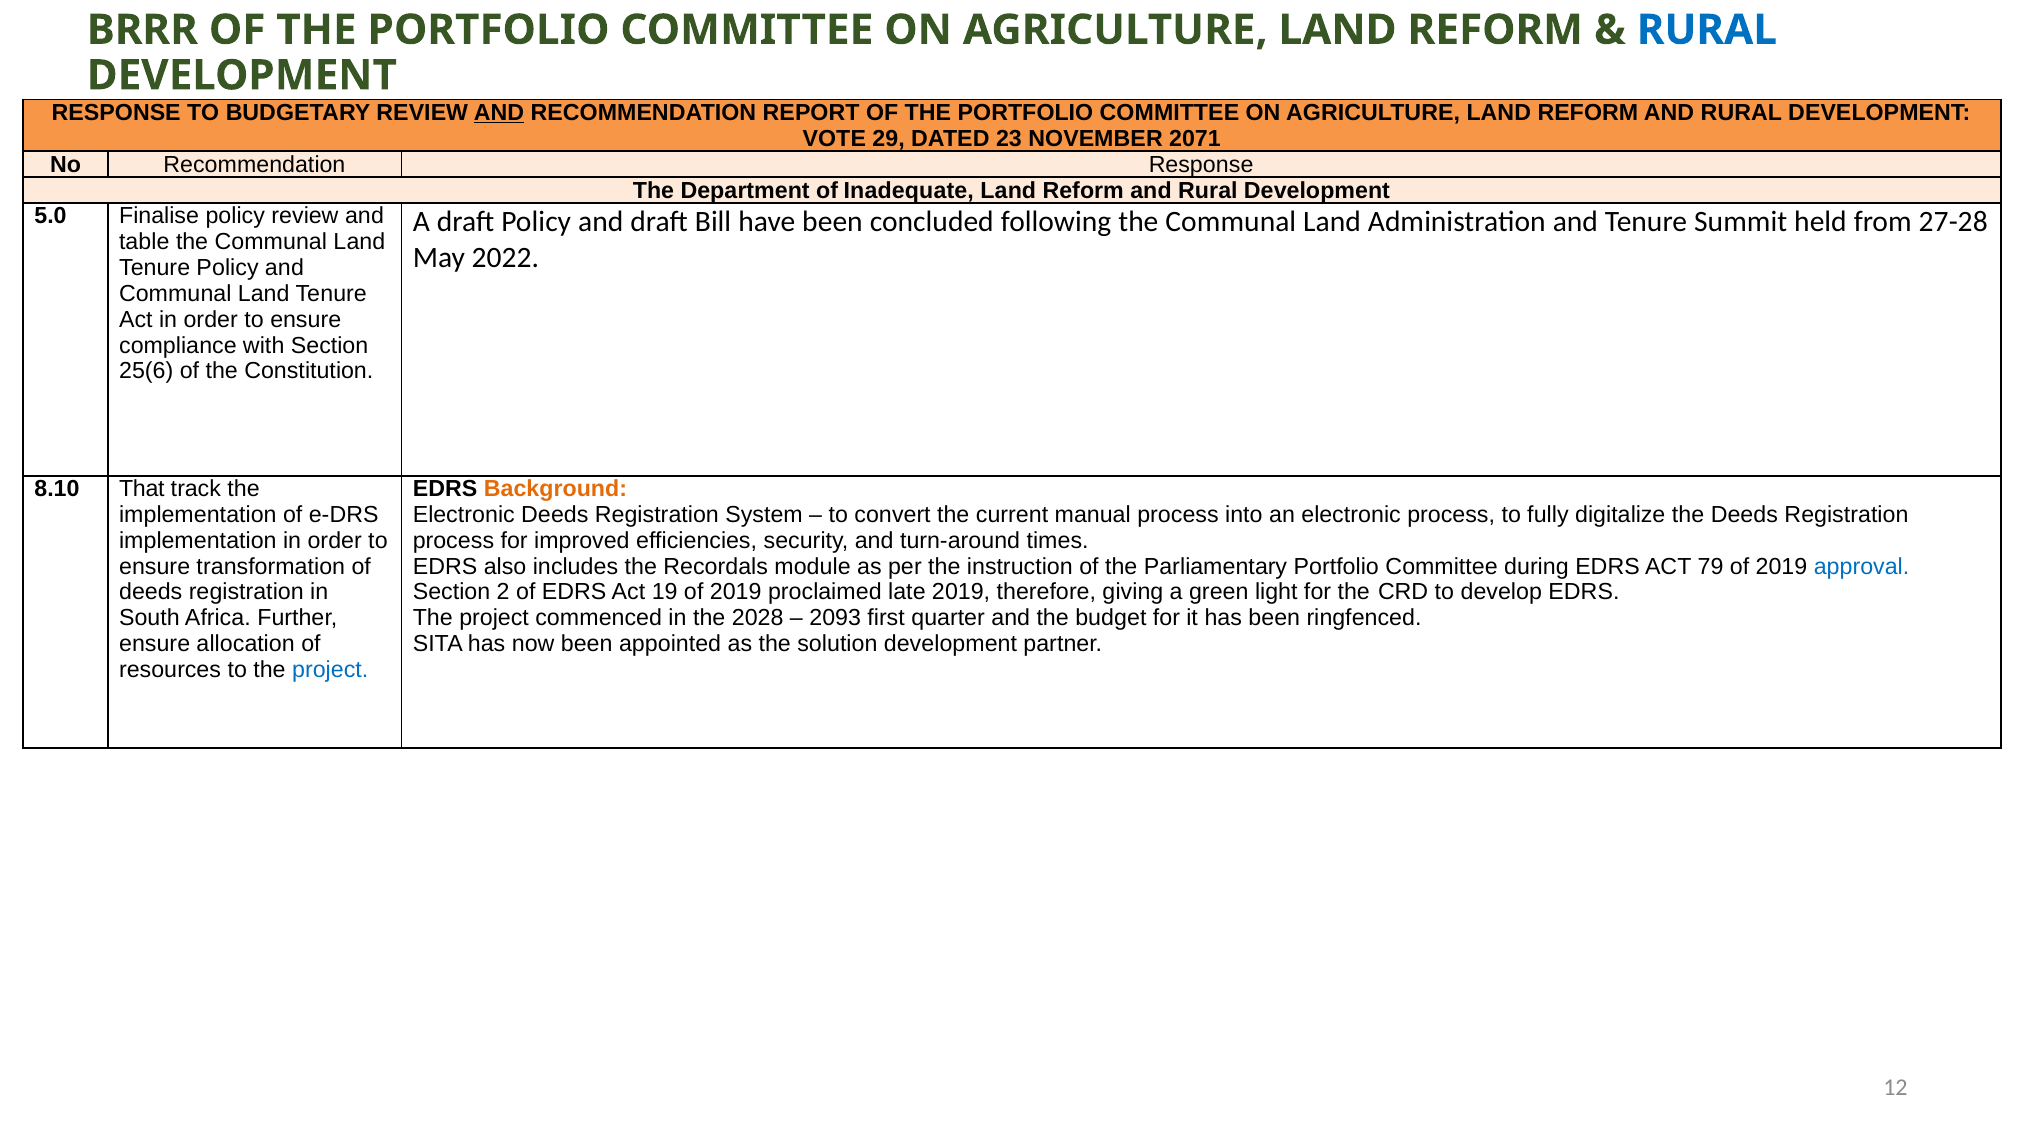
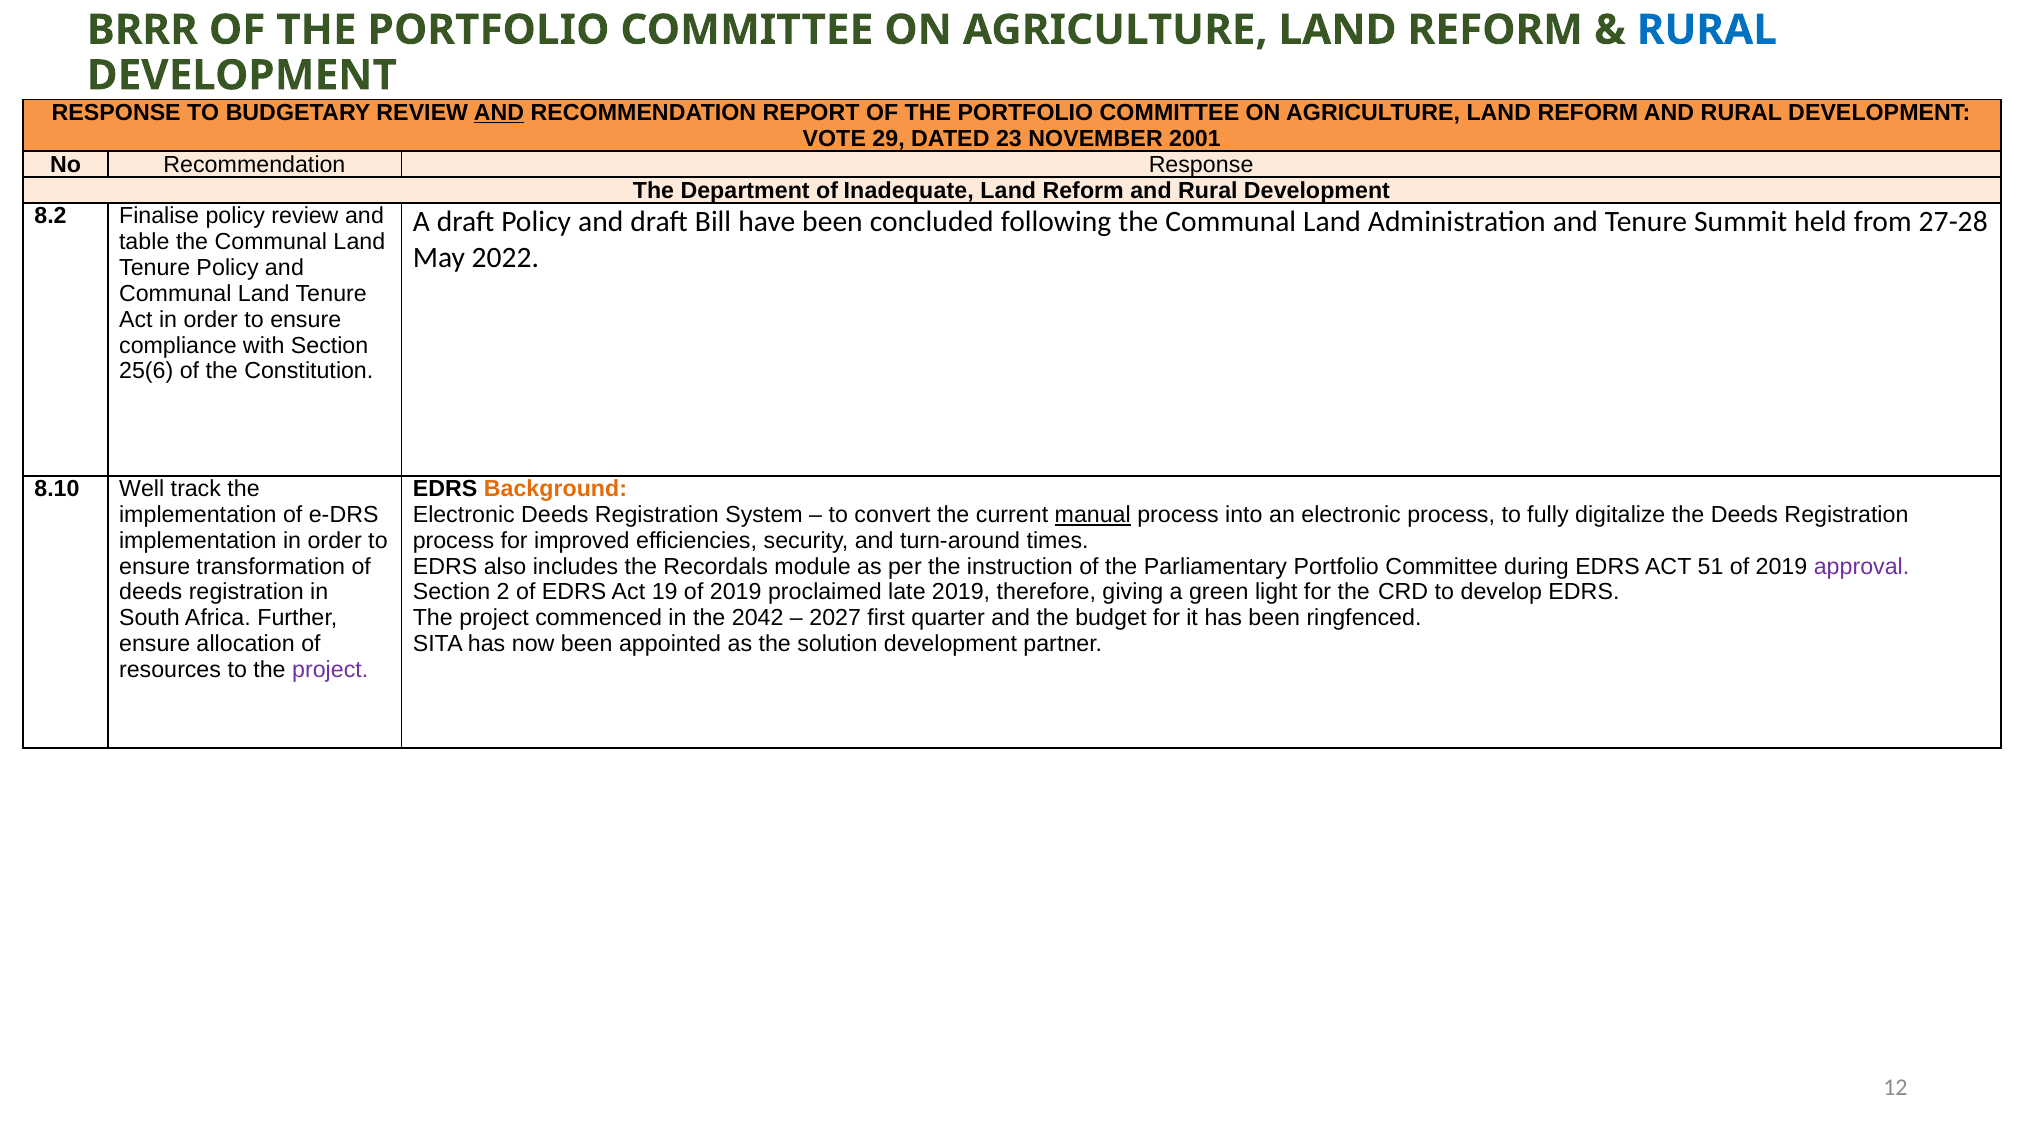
2071: 2071 -> 2001 (1195, 139)
5.0: 5.0 -> 8.2 (51, 216)
That: That -> Well (142, 489)
manual underline: none -> present (1093, 515)
79: 79 -> 51 (1711, 566)
approval colour: blue -> purple (1862, 566)
2028: 2028 -> 2042 (758, 618)
2093: 2093 -> 2027 (835, 618)
project colour: blue -> purple (330, 670)
